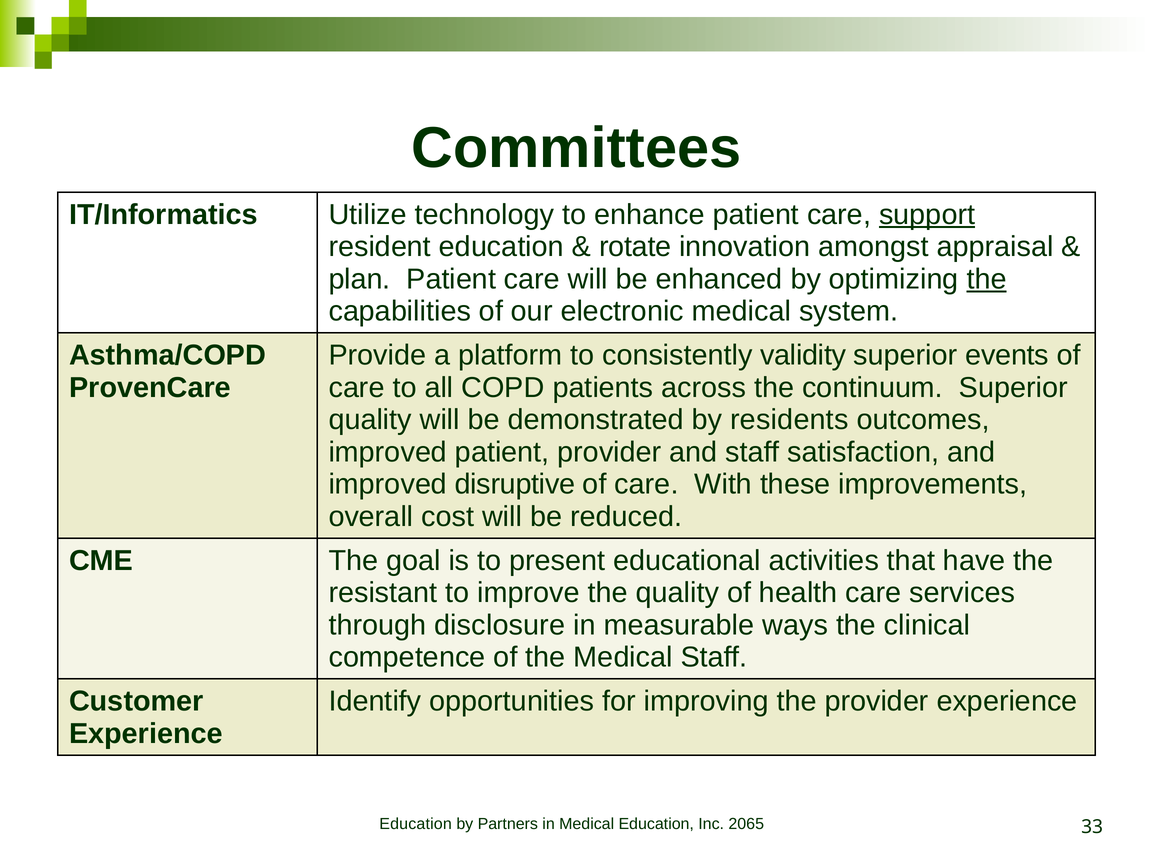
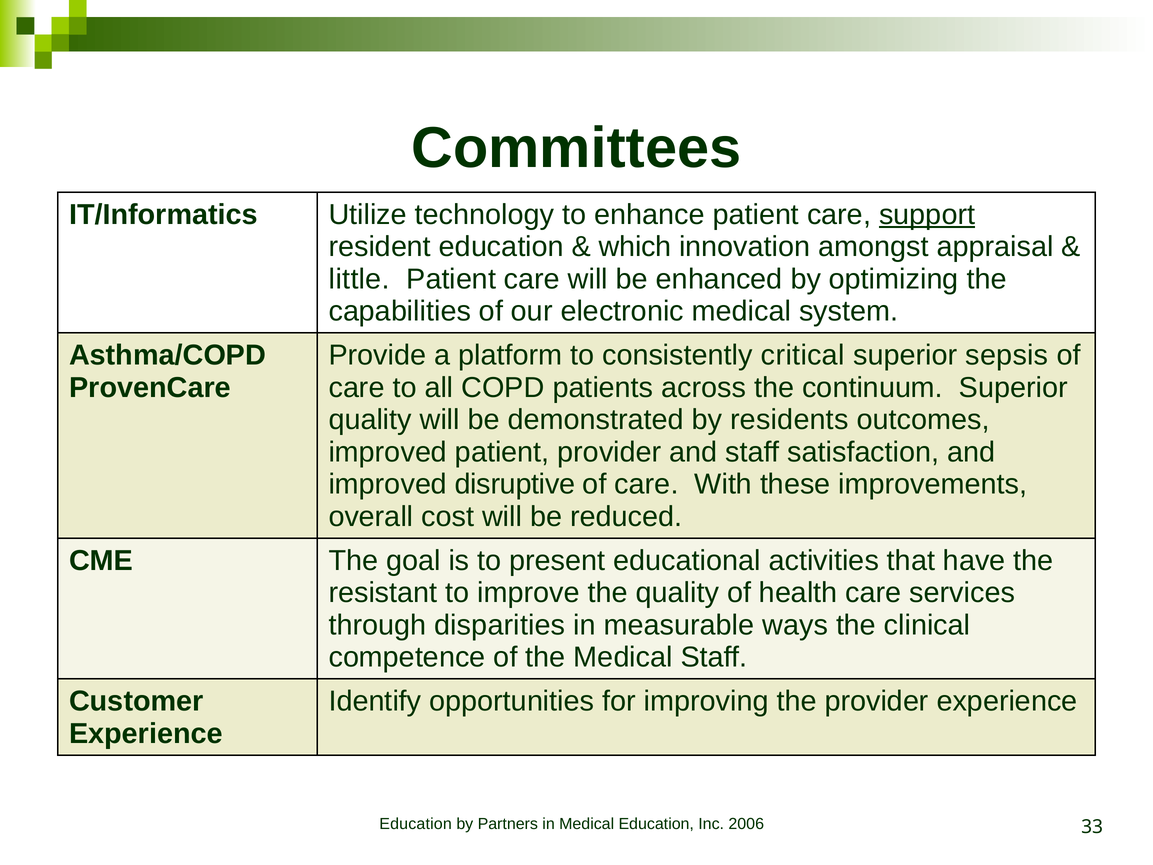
rotate: rotate -> which (635, 247)
plan: plan -> little (359, 279)
the underline: present -> none (987, 279)
validity: validity -> critical (803, 355)
events: events -> sepsis (1007, 355)
disclosure: disclosure -> disparities (500, 625)
2065: 2065 -> 2006 (746, 824)
